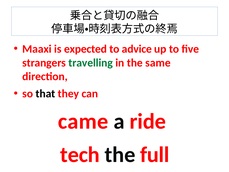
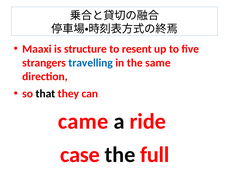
expected: expected -> structure (85, 49)
advice: advice -> resent (137, 49)
travelling colour: green -> blue (91, 63)
tech: tech -> case (80, 154)
